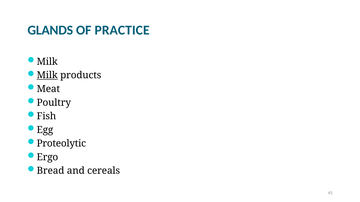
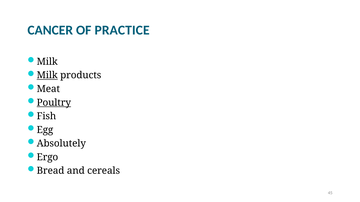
GLANDS: GLANDS -> CANCER (50, 30)
Poultry underline: none -> present (54, 103)
Proteolytic: Proteolytic -> Absolutely (61, 144)
